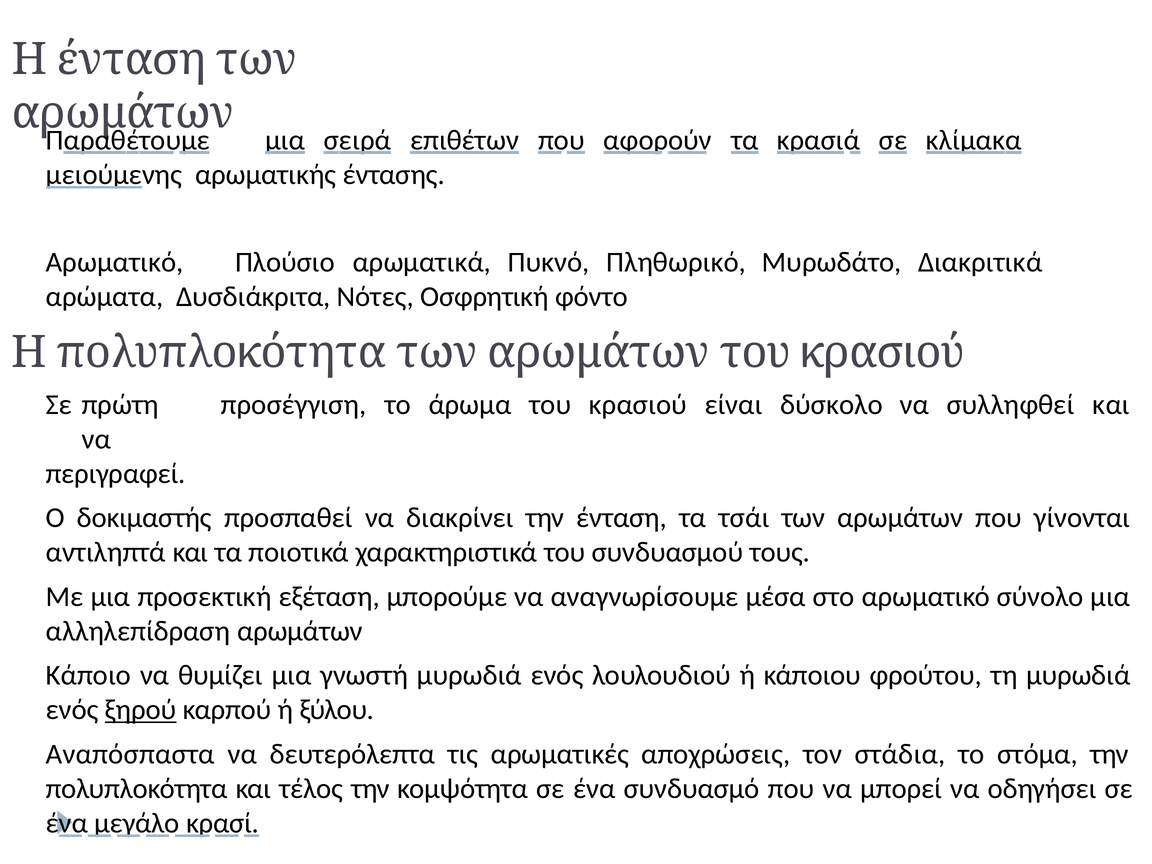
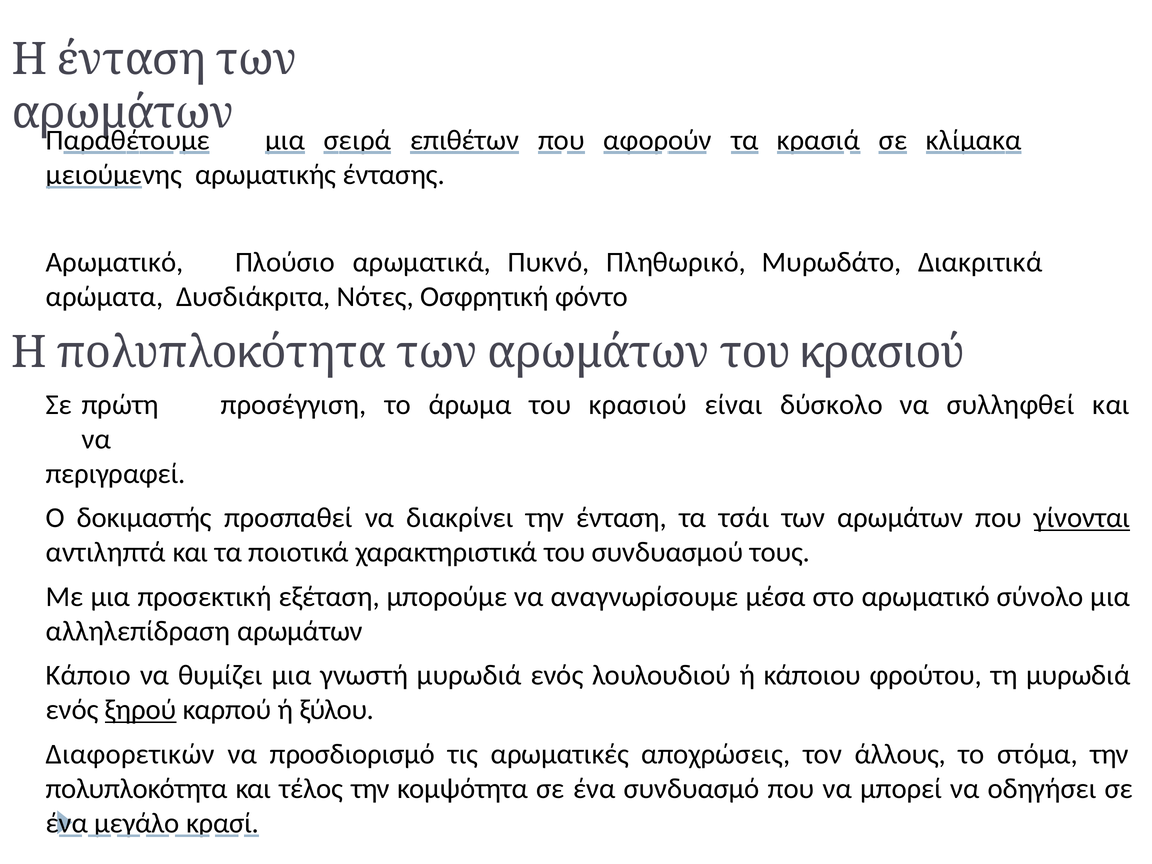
γίνονται underline: none -> present (1082, 518)
Αναπόσπαστα: Αναπόσπαστα -> Διαφορετικών (130, 754)
δευτερόλεπτα: δευτερόλεπτα -> προσδιορισμό (352, 754)
στάδια: στάδια -> άλλους (900, 754)
